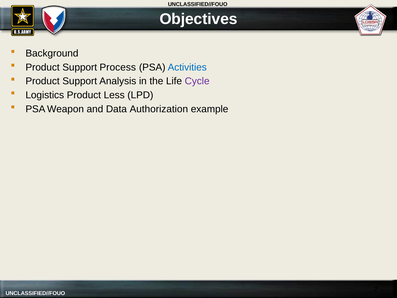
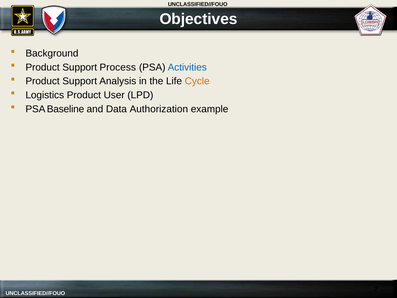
Cycle colour: purple -> orange (197, 81)
Less: Less -> User (114, 95)
Weapon: Weapon -> Baseline (66, 109)
